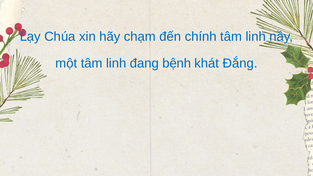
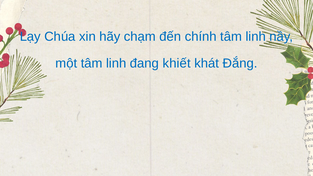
bệnh: bệnh -> khiết (177, 63)
